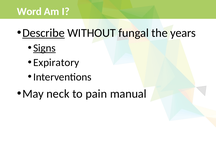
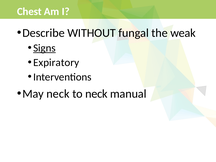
Word: Word -> Chest (29, 11)
Describe underline: present -> none (44, 33)
years: years -> weak (183, 33)
to pain: pain -> neck (96, 94)
